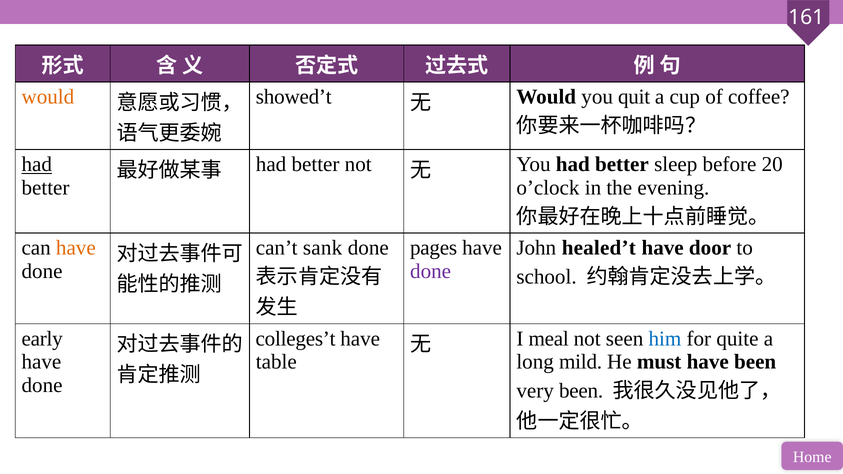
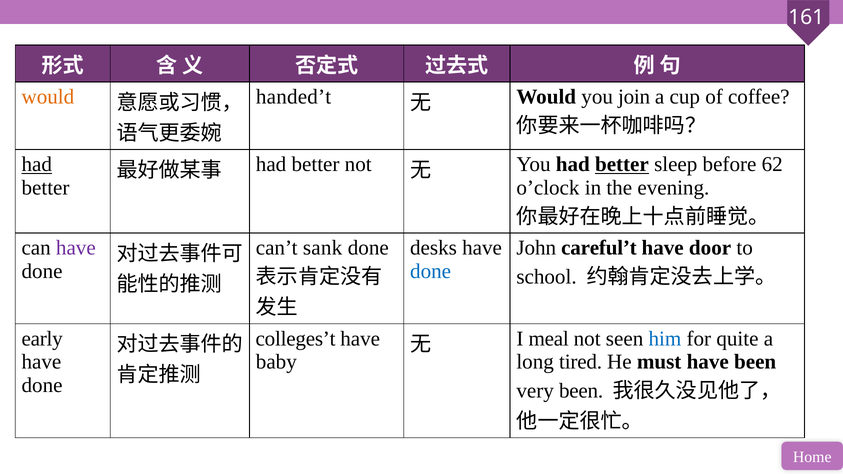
showed’t: showed’t -> handed’t (294, 97)
quit: quit -> join (634, 97)
better underline: none -> present (622, 164)
20: 20 -> 62 (772, 164)
have colour: orange -> purple (76, 248)
pages: pages -> desks (433, 248)
healed’t: healed’t -> careful’t (599, 248)
done colour: purple -> blue (431, 271)
table: table -> baby (276, 362)
mild: mild -> tired (581, 362)
